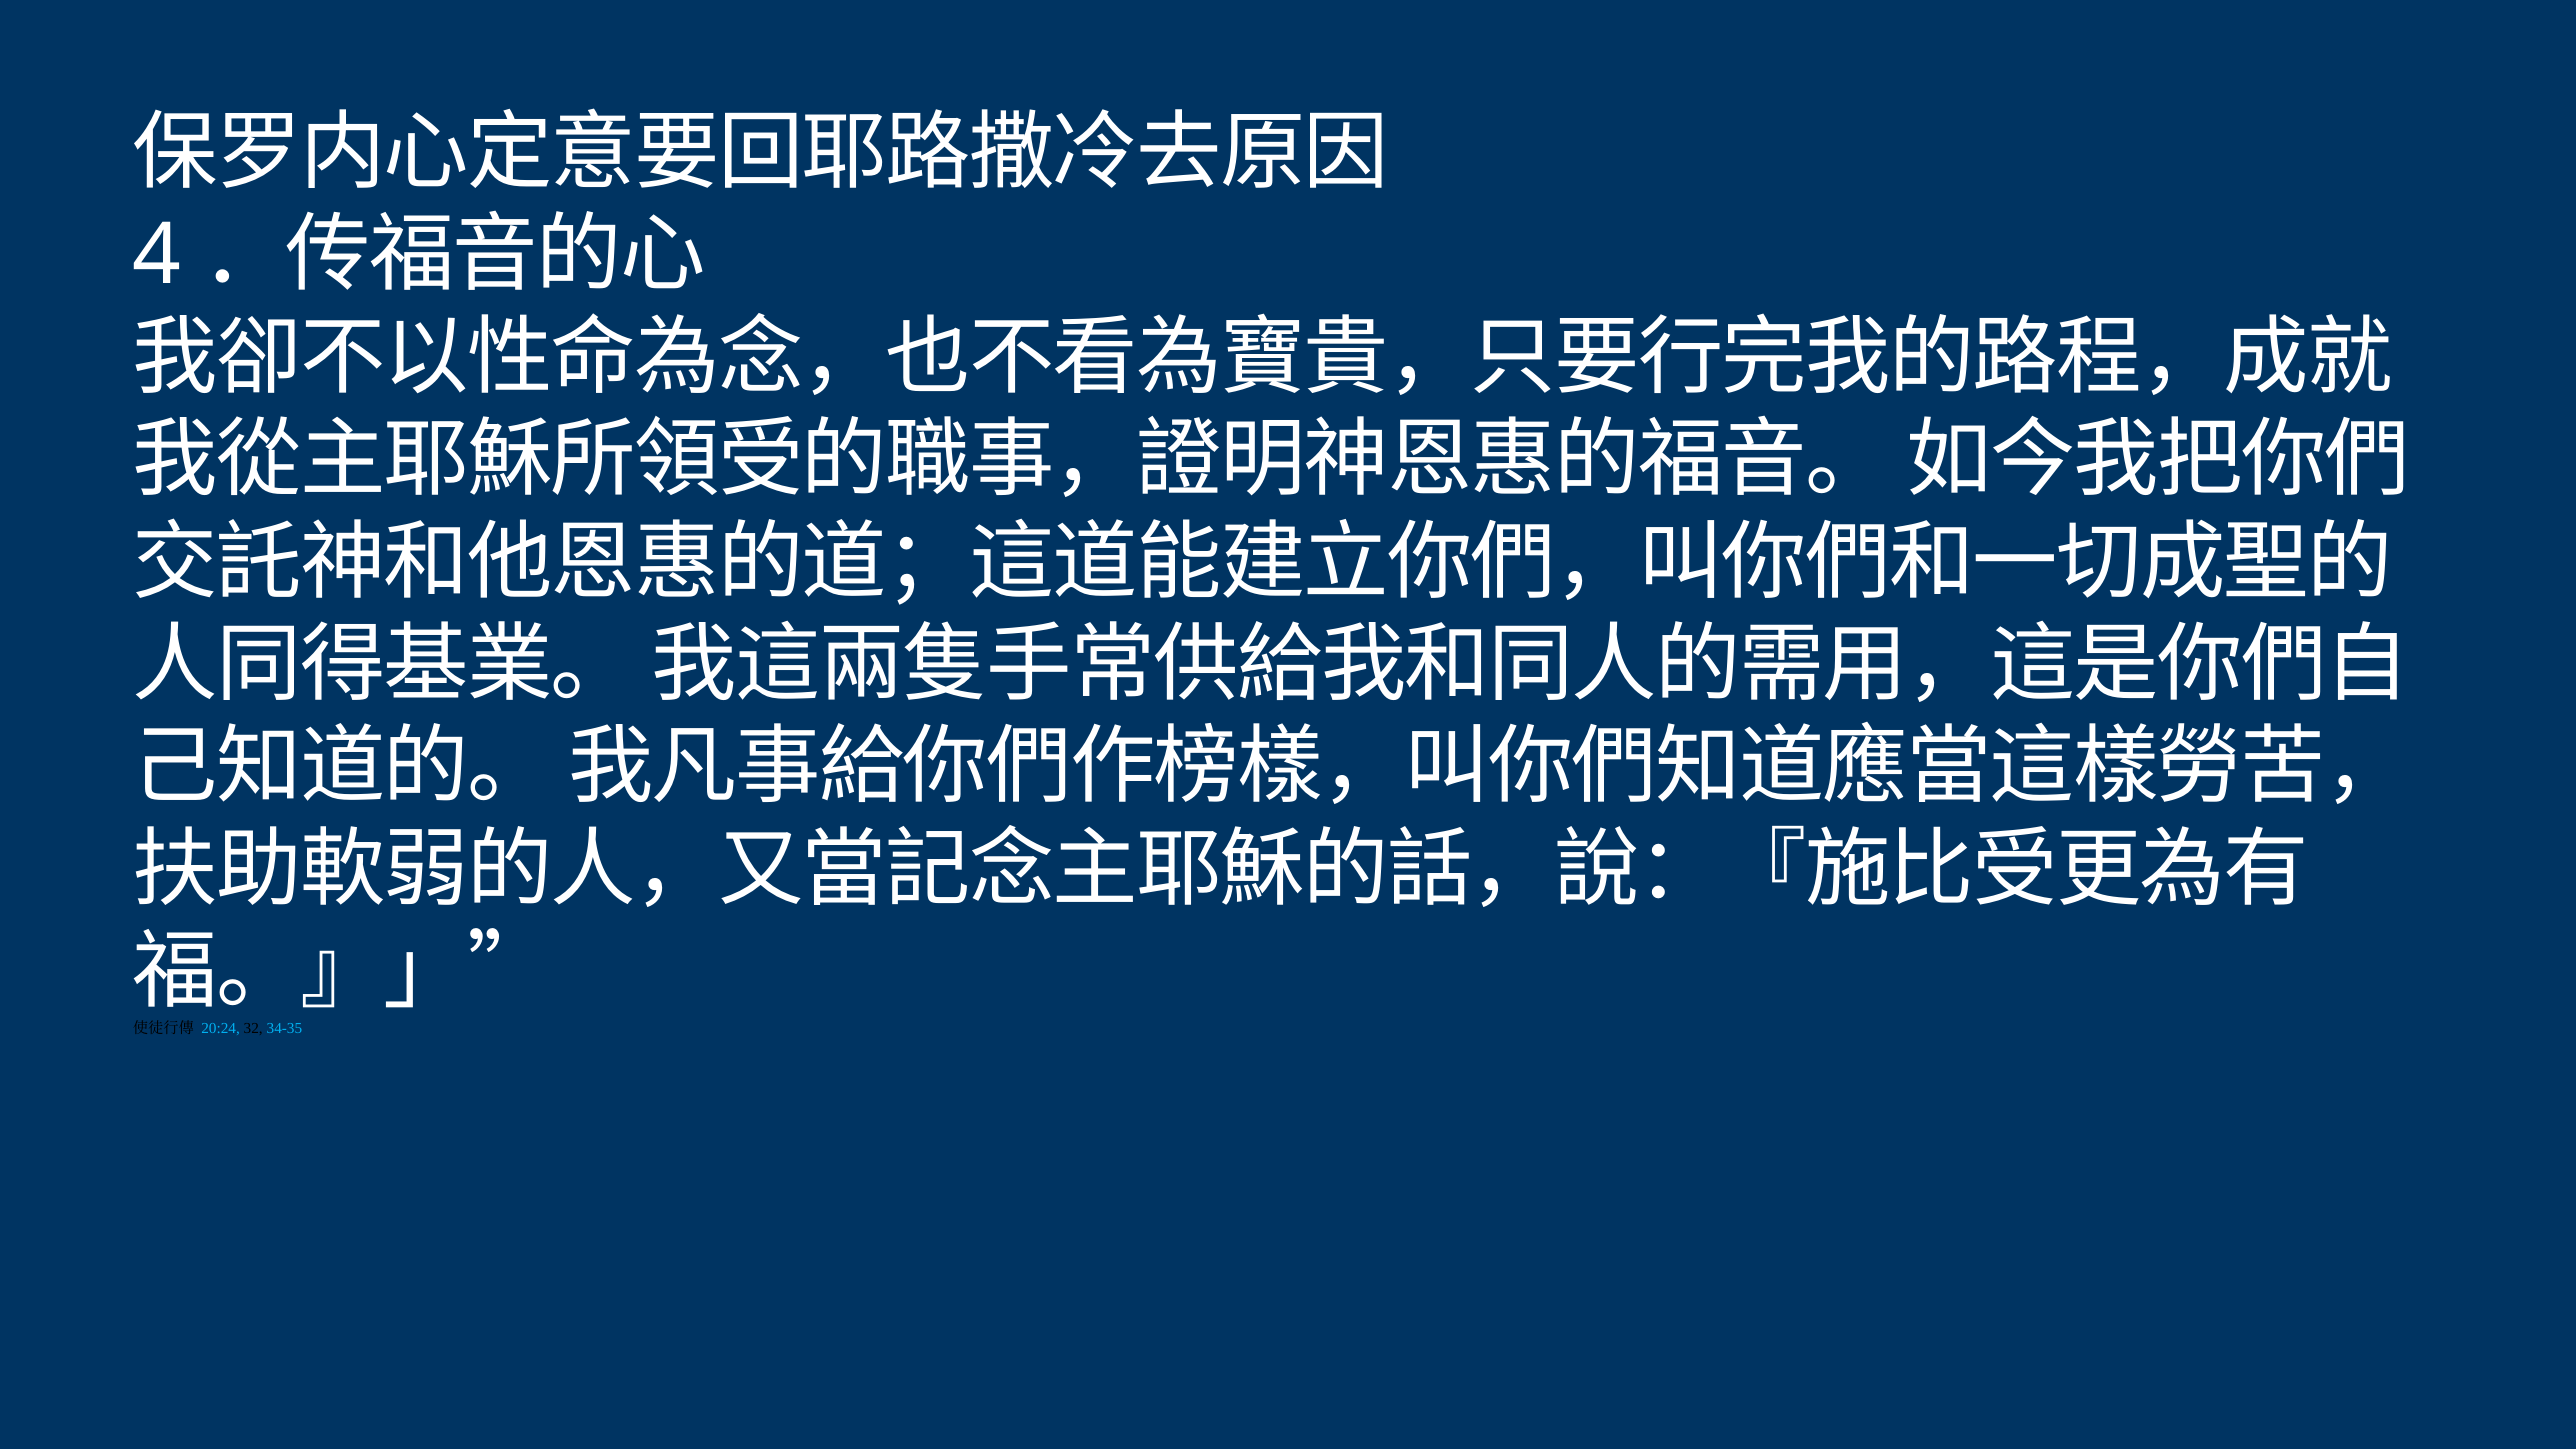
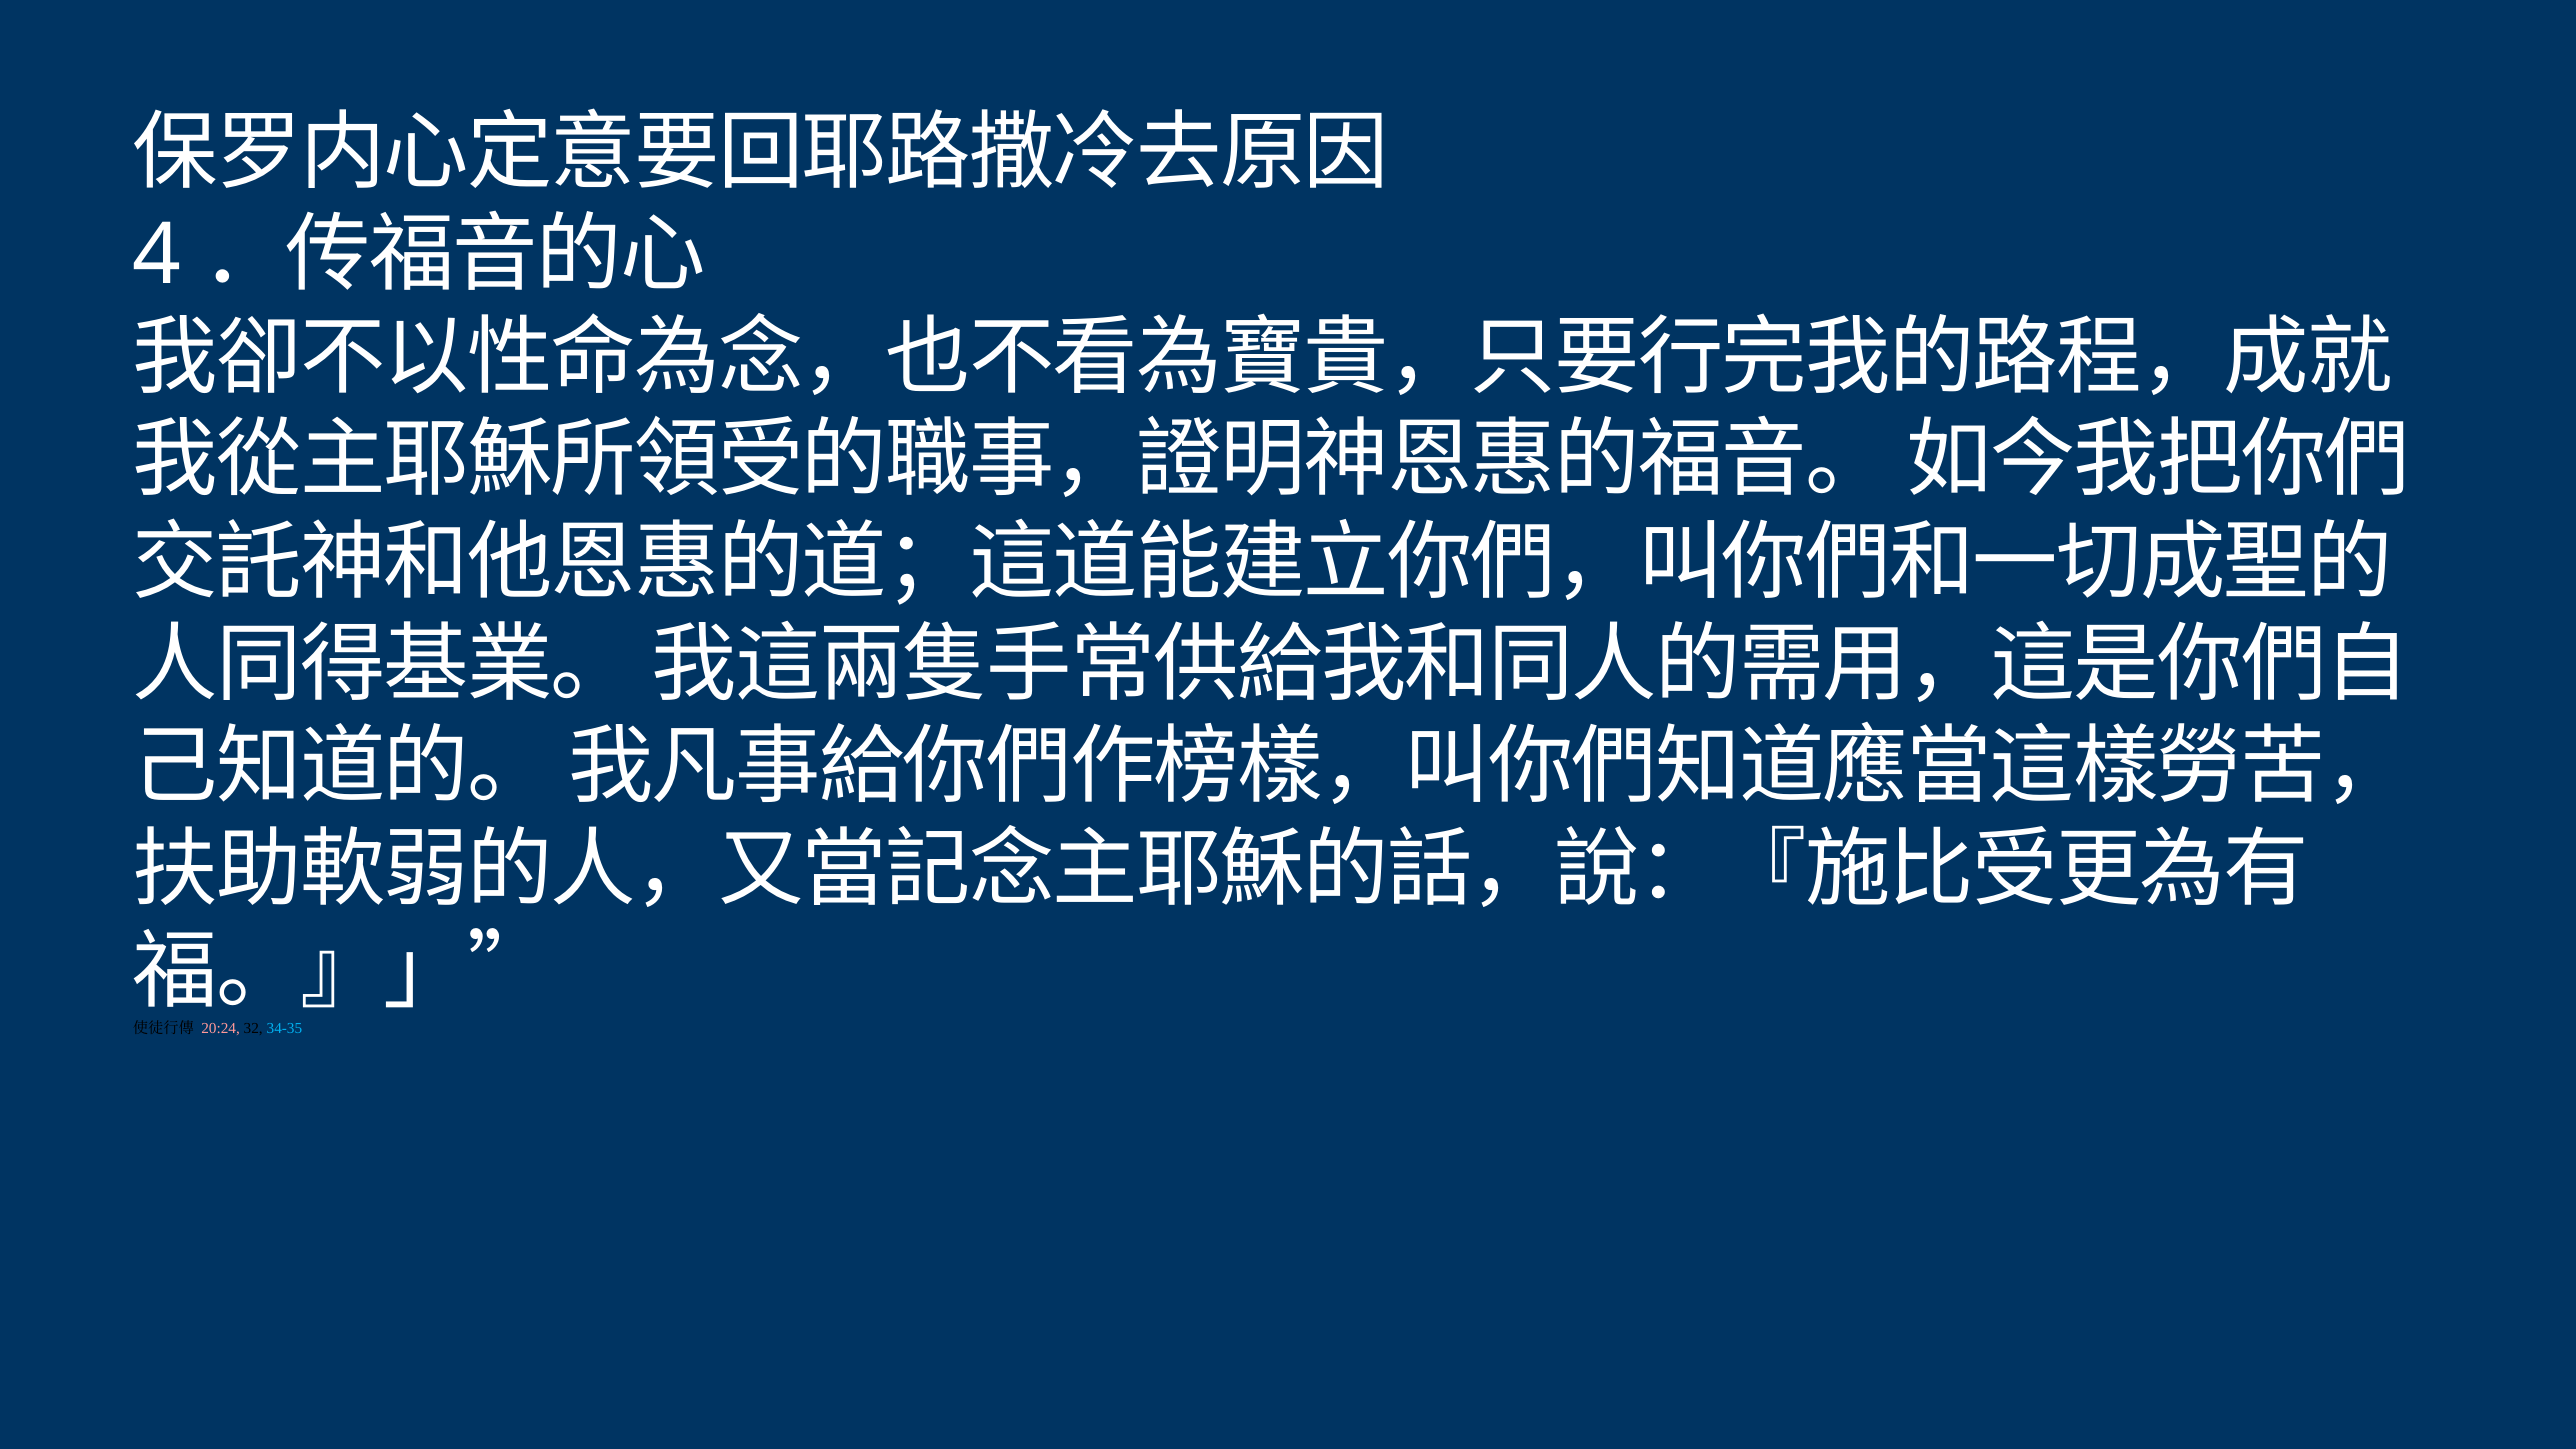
20:24 colour: light blue -> pink (221, 1028)
